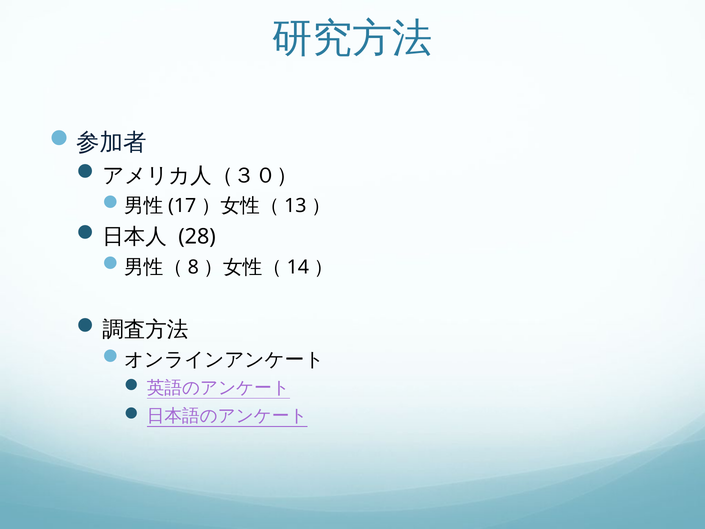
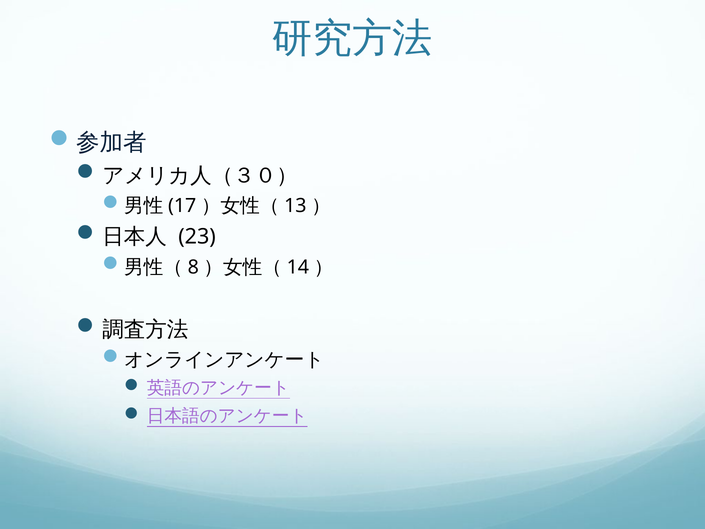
28: 28 -> 23 (197, 237)
